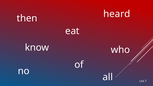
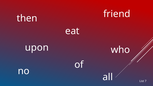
heard: heard -> friend (117, 14)
know: know -> upon (37, 48)
